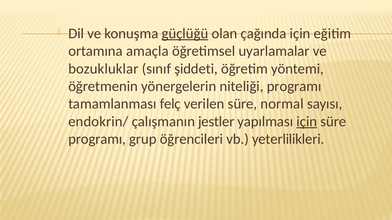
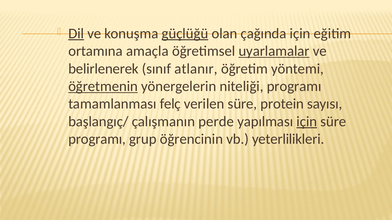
Dil underline: none -> present (76, 34)
uyarlamalar underline: none -> present (274, 51)
bozukluklar: bozukluklar -> belirlenerek (103, 69)
şiddeti: şiddeti -> atlanır (196, 69)
öğretmenin underline: none -> present (103, 86)
normal: normal -> protein (282, 104)
endokrin/: endokrin/ -> başlangıç/ (98, 122)
jestler: jestler -> perde (216, 122)
öğrencileri: öğrencileri -> öğrencinin (191, 139)
